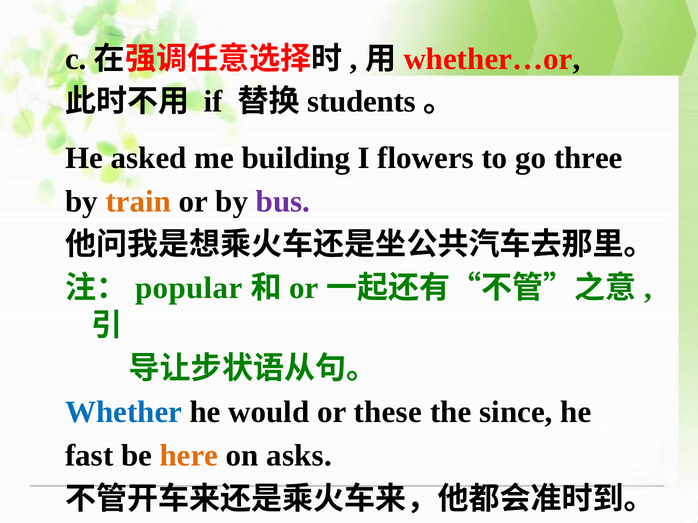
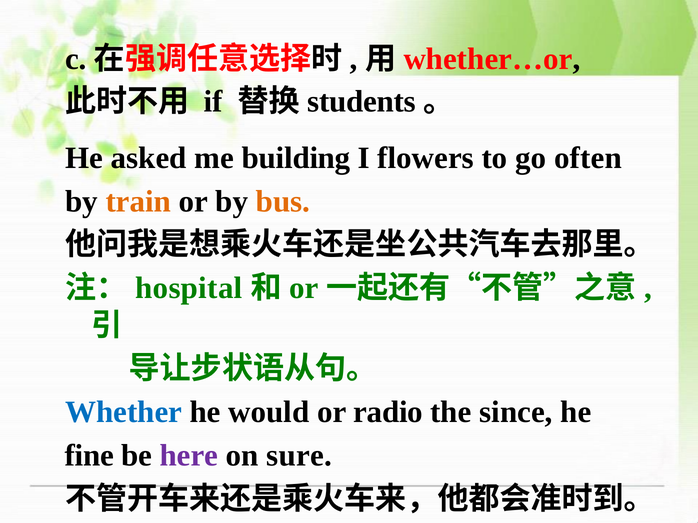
three: three -> often (588, 158)
bus colour: purple -> orange (283, 201)
popular: popular -> hospital (189, 288)
these: these -> radio (388, 413)
fast: fast -> fine (89, 456)
here colour: orange -> purple (189, 456)
asks: asks -> sure (299, 456)
